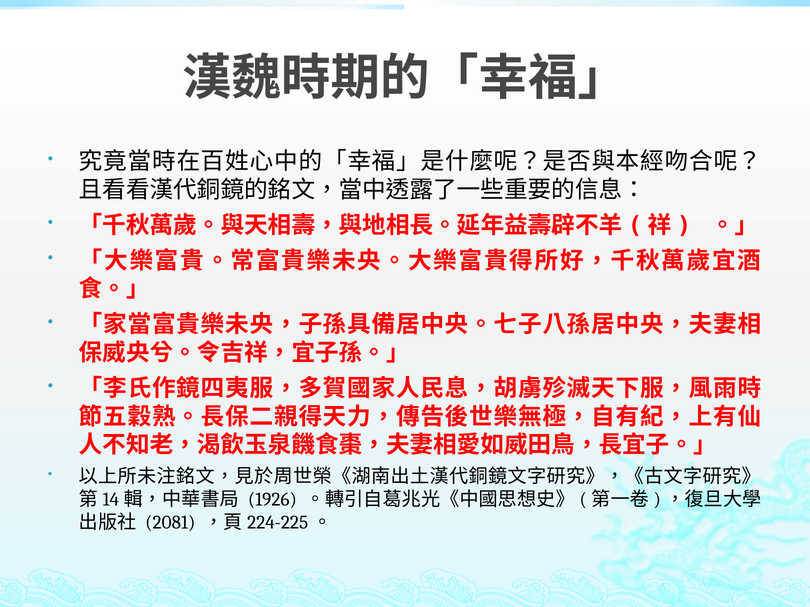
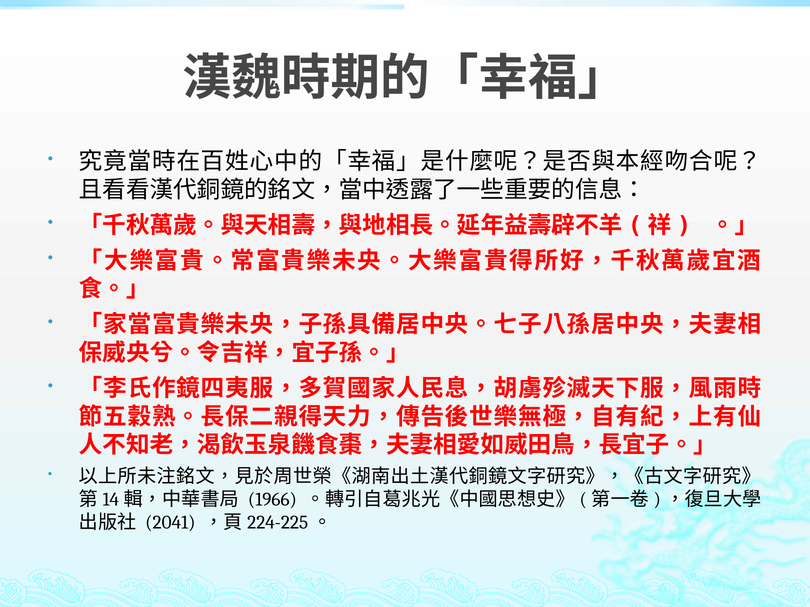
1926: 1926 -> 1966 (272, 500)
2081: 2081 -> 2041 (170, 523)
